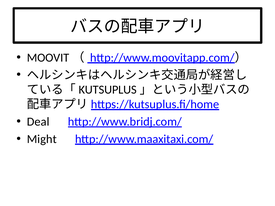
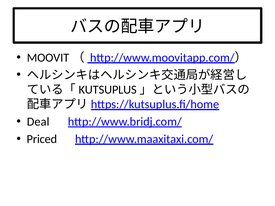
Might: Might -> Priced (42, 139)
